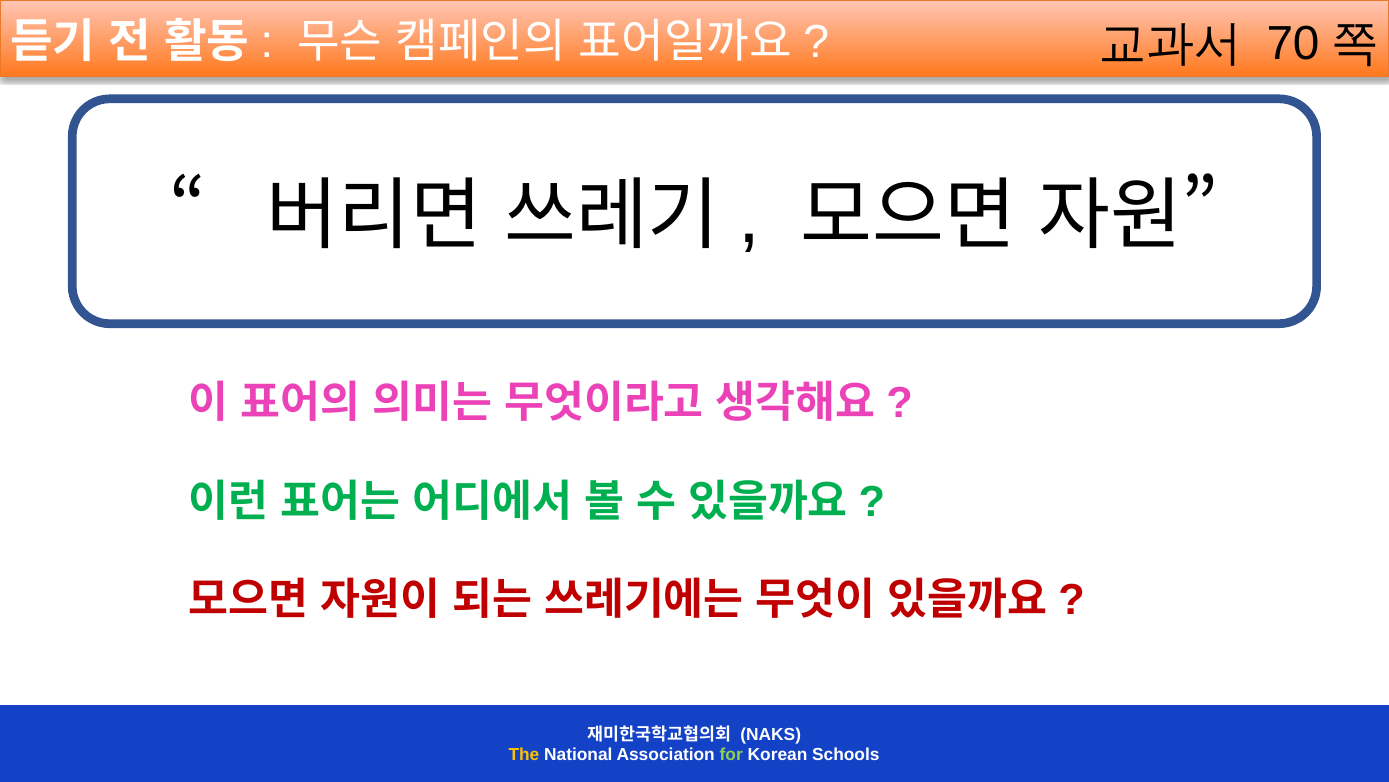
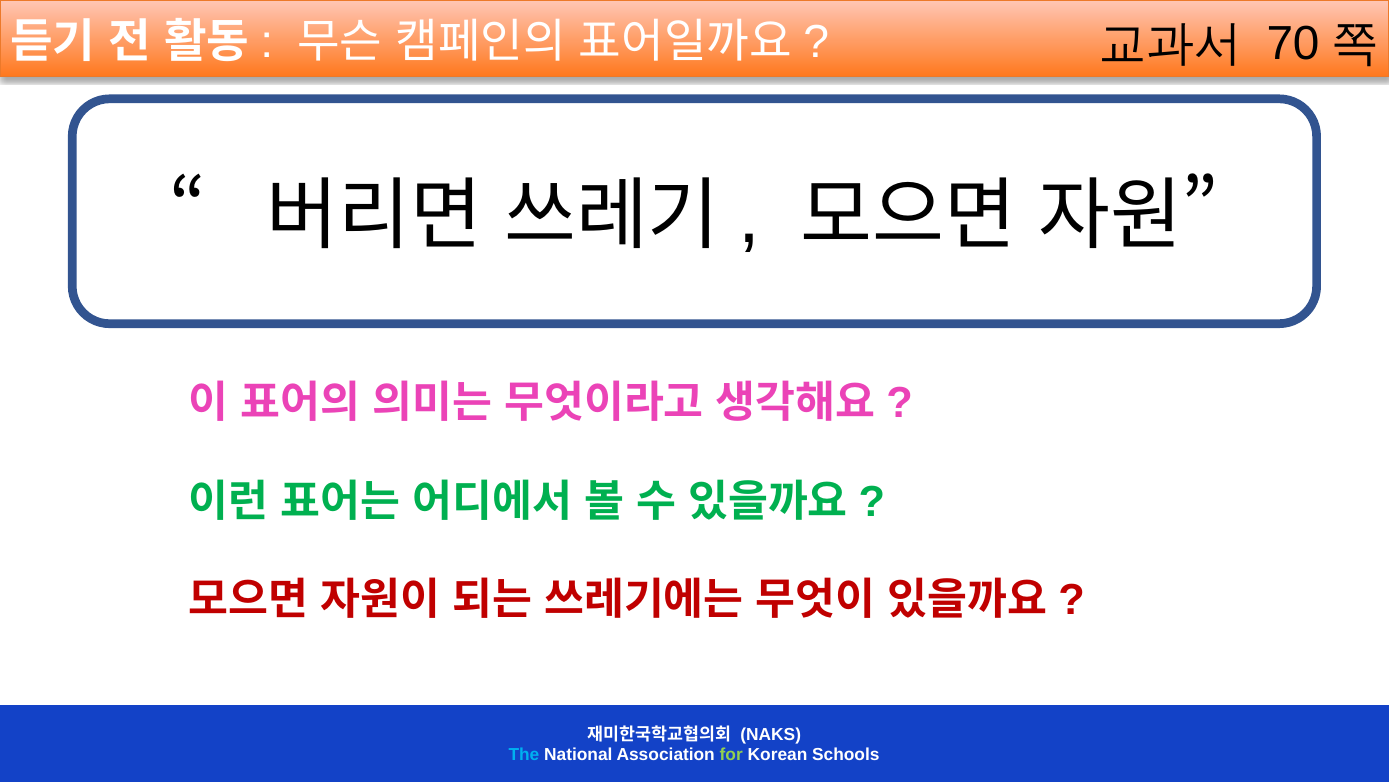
The colour: yellow -> light blue (524, 754)
